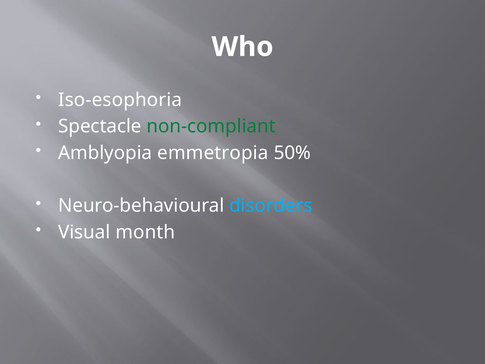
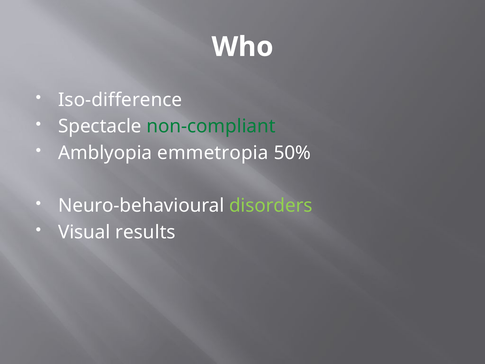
Iso-esophoria: Iso-esophoria -> Iso-difference (120, 100)
disorders colour: light blue -> light green (271, 206)
month: month -> results (145, 232)
